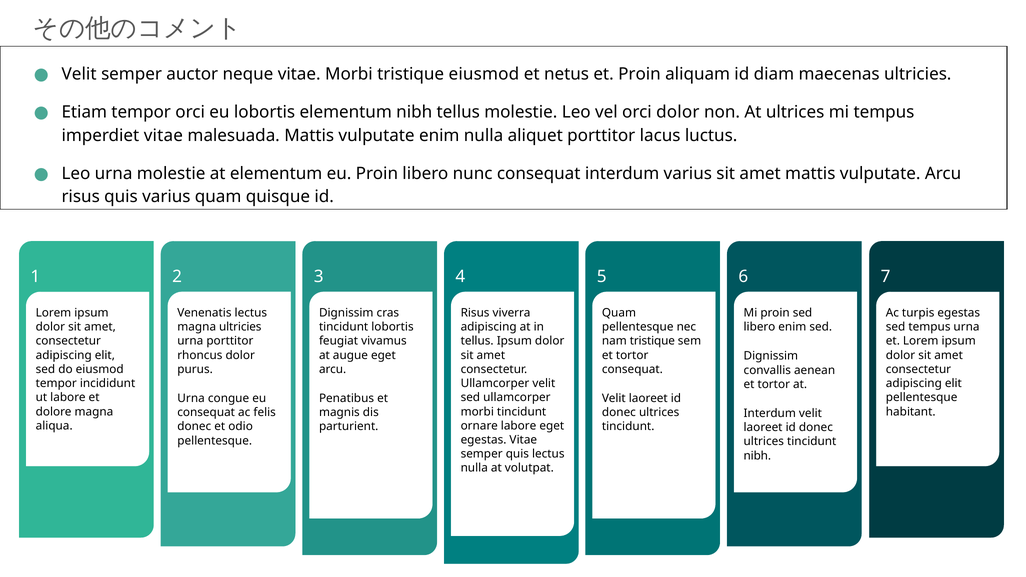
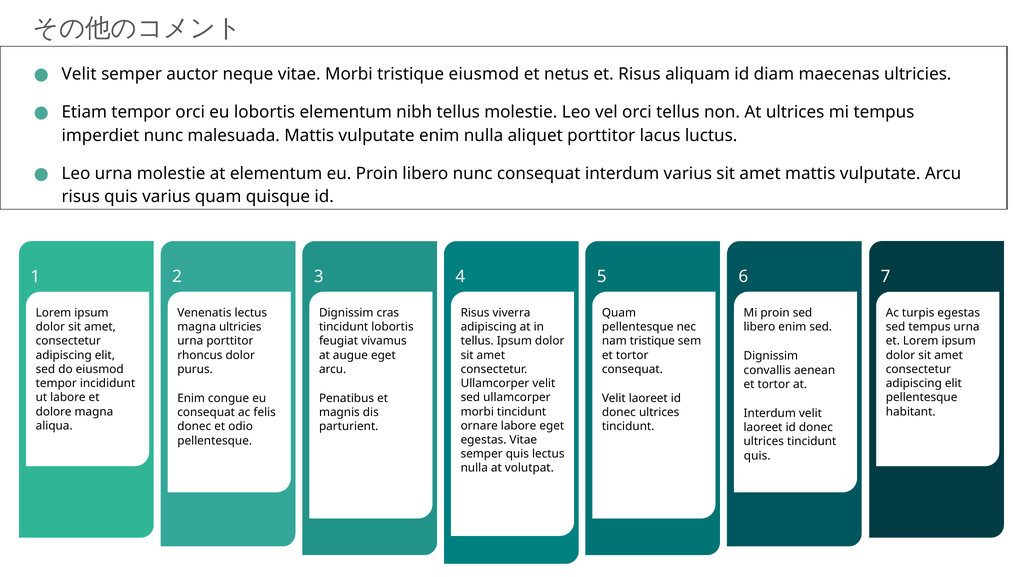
et Proin: Proin -> Risus (639, 74)
orci dolor: dolor -> tellus (678, 112)
imperdiet vitae: vitae -> nunc (163, 136)
Urna: Urna -> Enim (191, 398)
nibh: nibh -> quis (757, 456)
